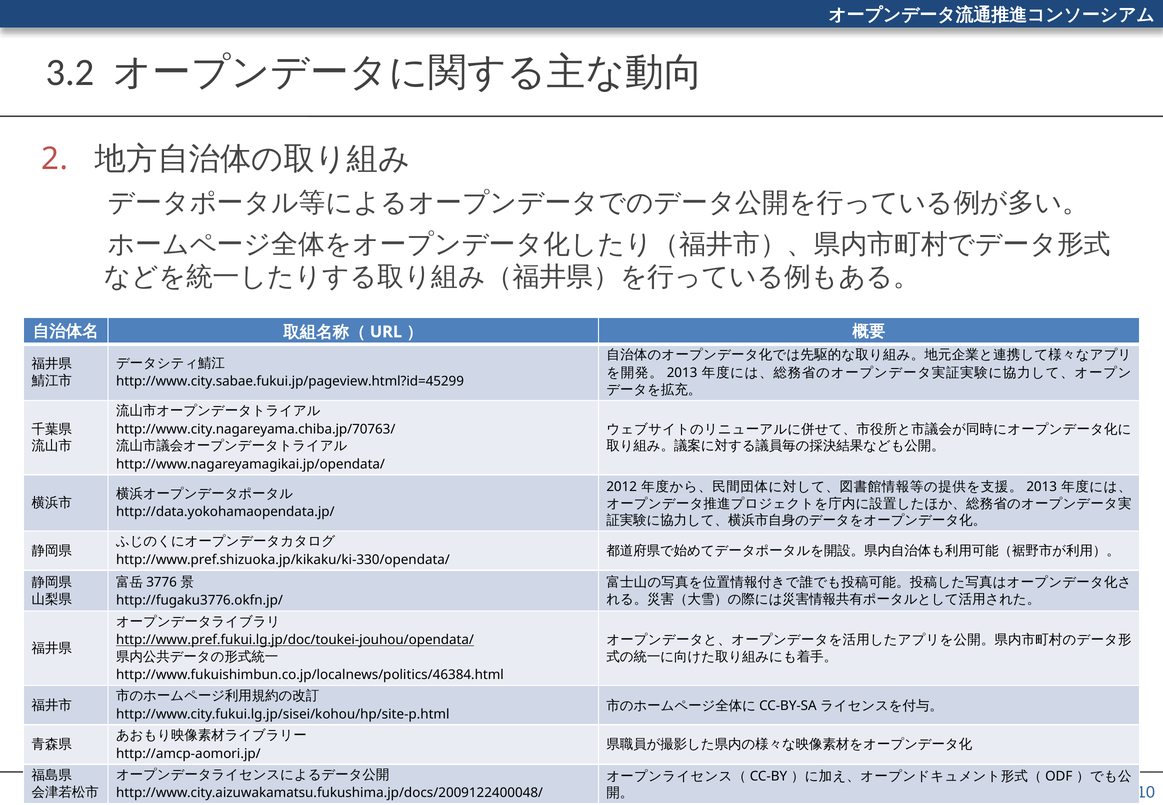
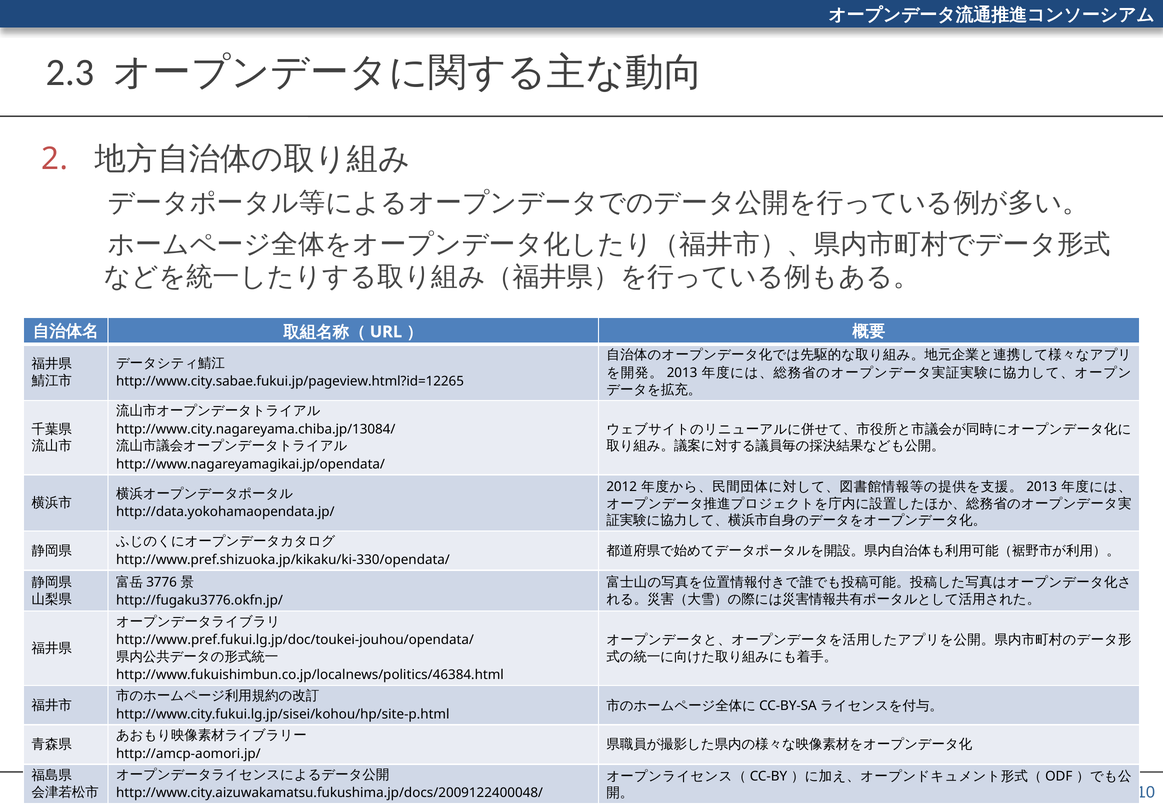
3.2: 3.2 -> 2.3 (70, 73)
http://www.city.sabae.fukui.jp/pageview.html?id=45299: http://www.city.sabae.fukui.jp/pageview.html?id=45299 -> http://www.city.sabae.fukui.jp/pageview.html?id=12265 (290, 382)
http://www.city.nagareyama.chiba.jp/70763/: http://www.city.nagareyama.chiba.jp/70763/ -> http://www.city.nagareyama.chiba.jp/13084/ (256, 429)
http://www.pref.fukui.lg.jp/doc/toukei-jouhou/opendata/ underline: present -> none (295, 640)
